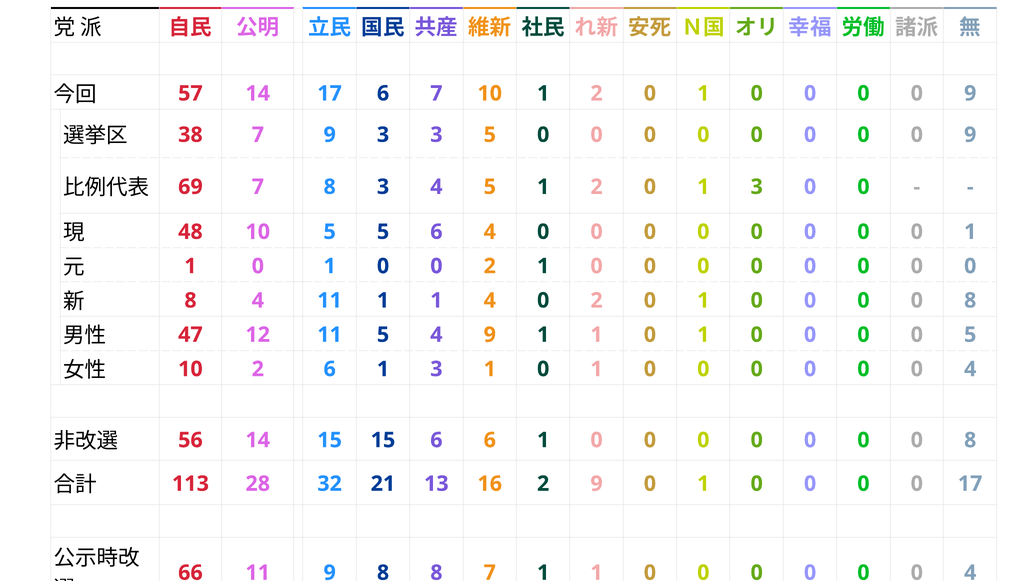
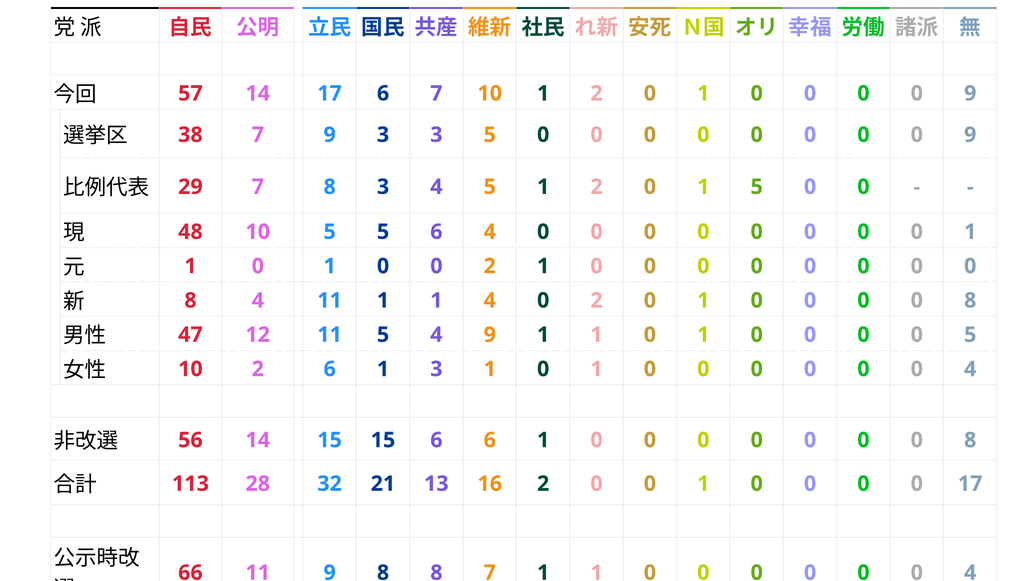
69: 69 -> 29 (190, 187)
0 1 3: 3 -> 5 (757, 187)
16 2 9: 9 -> 0 (597, 484)
